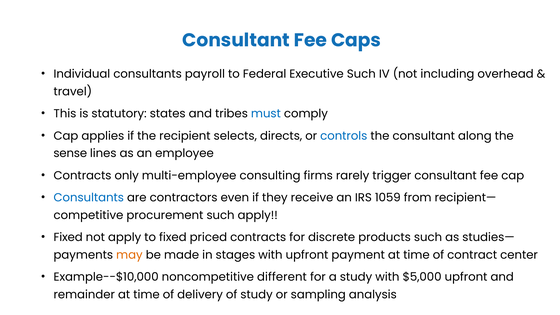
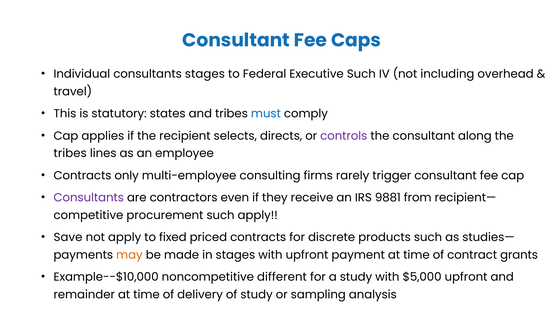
consultants payroll: payroll -> stages (205, 74)
controls colour: blue -> purple (344, 136)
sense: sense -> tribes (70, 153)
Consultants colour: blue -> purple (89, 198)
1059: 1059 -> 9881 (388, 198)
Fixed: Fixed -> Save (68, 237)
center: center -> grants (519, 255)
